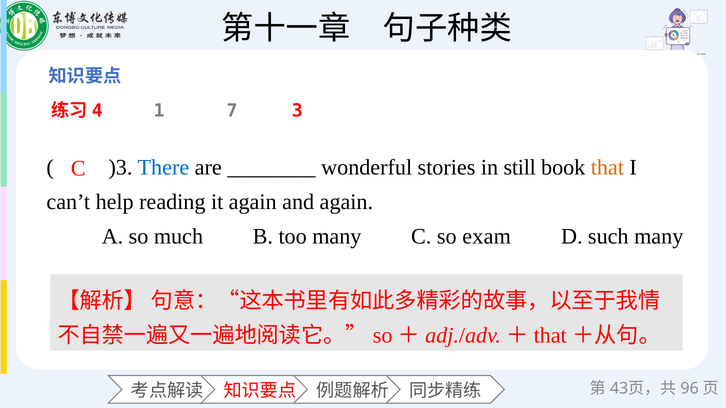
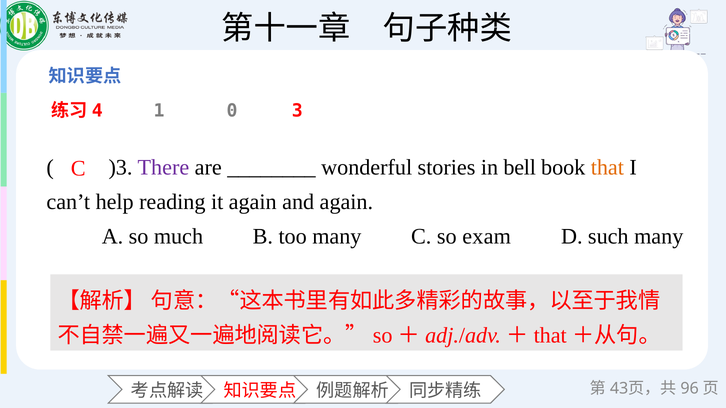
7: 7 -> 0 (232, 111)
There colour: blue -> purple (163, 167)
still: still -> bell (520, 167)
